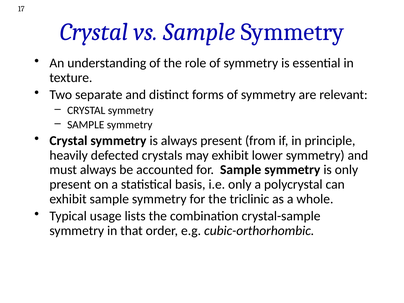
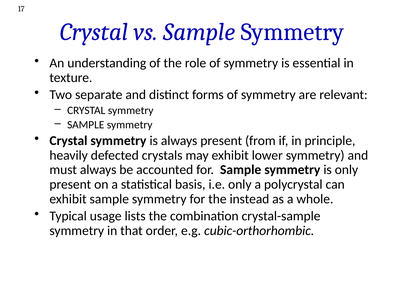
triclinic: triclinic -> instead (249, 199)
